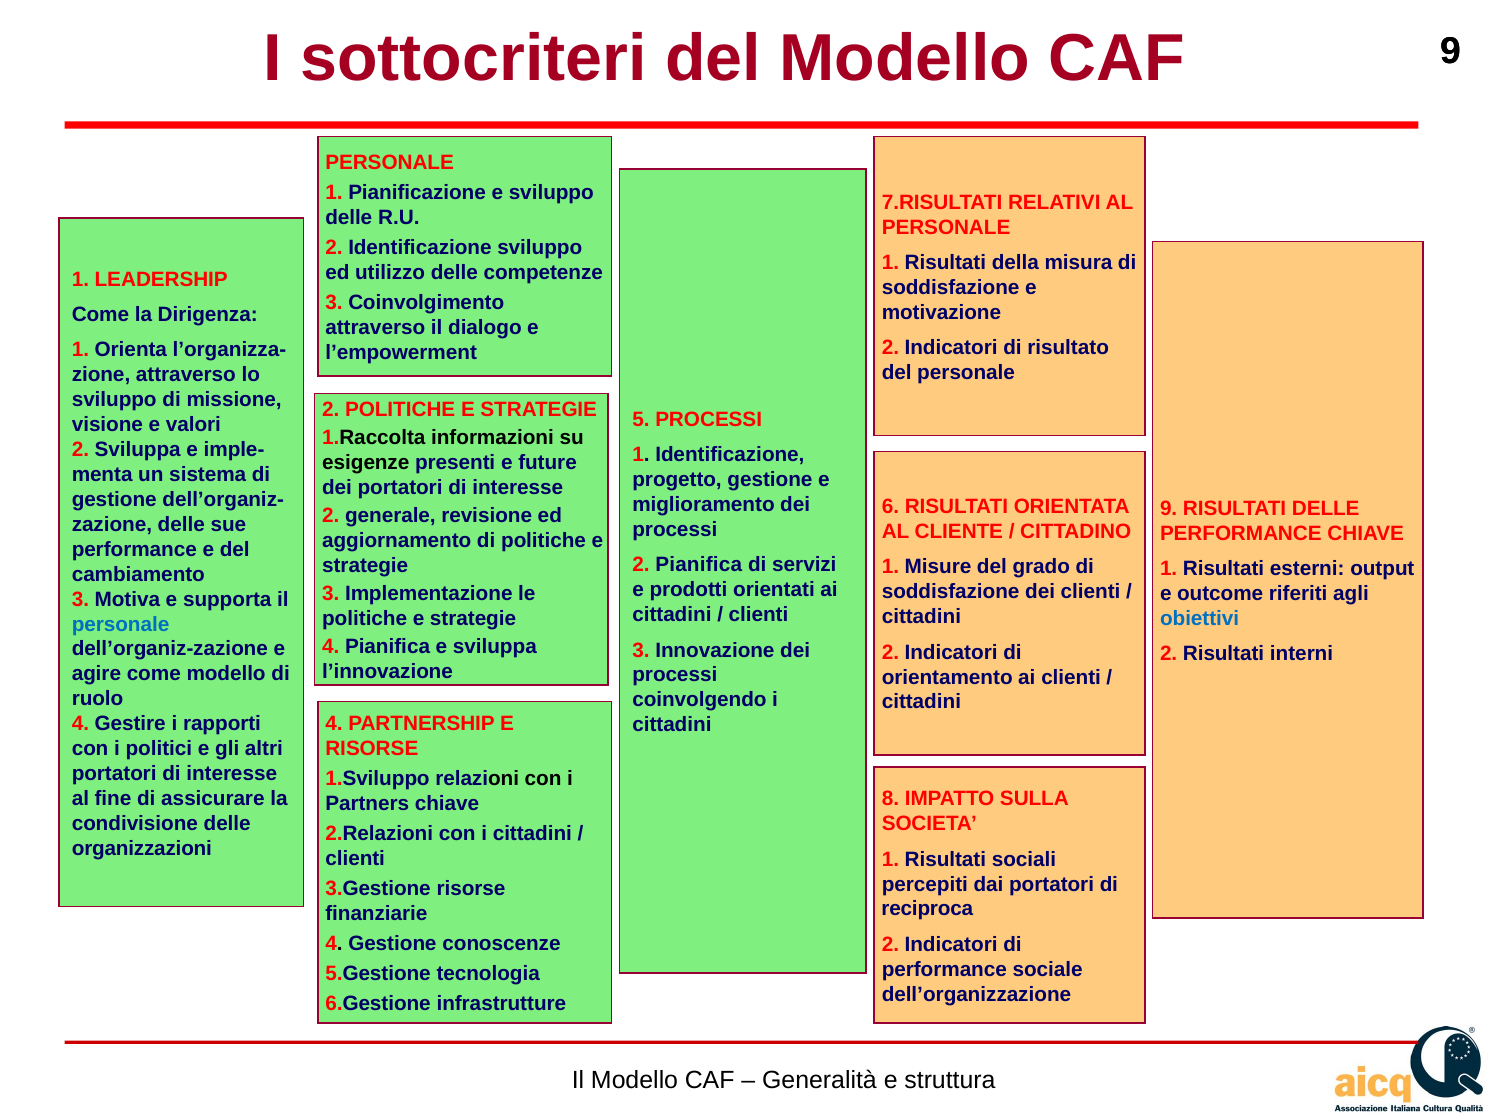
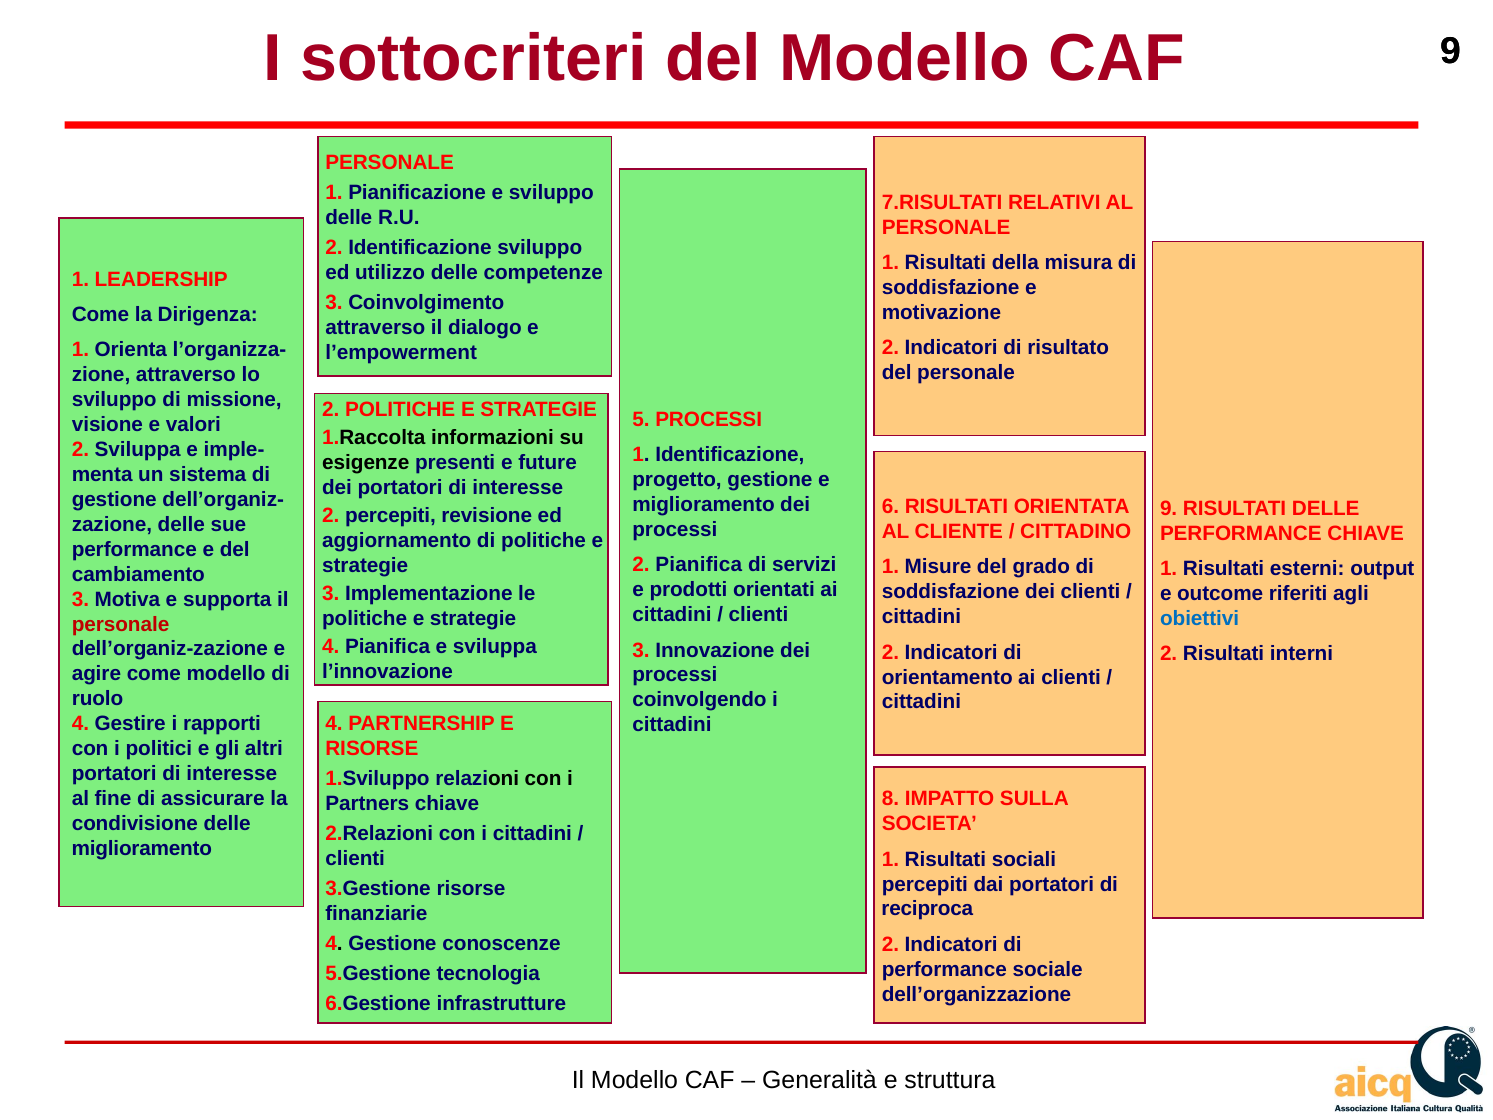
2 generale: generale -> percepiti (390, 516)
personale colour: blue -> red (121, 624)
organizzazioni: organizzazioni -> miglioramento (142, 848)
